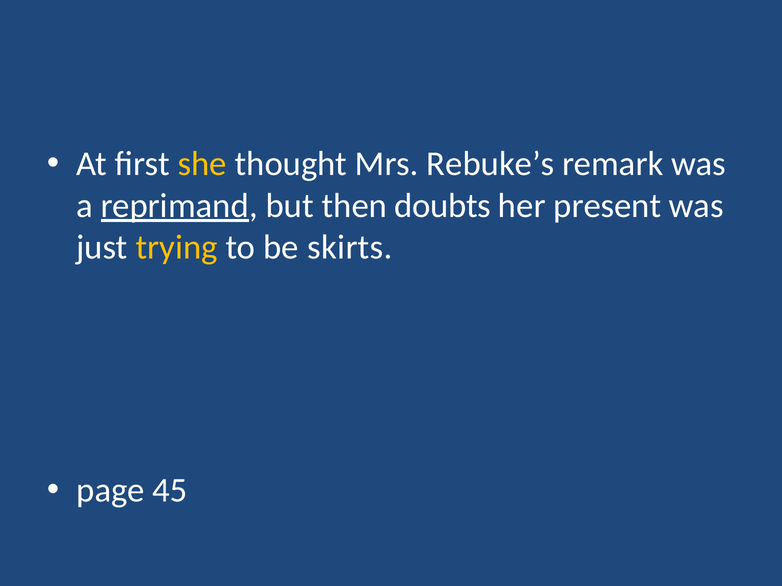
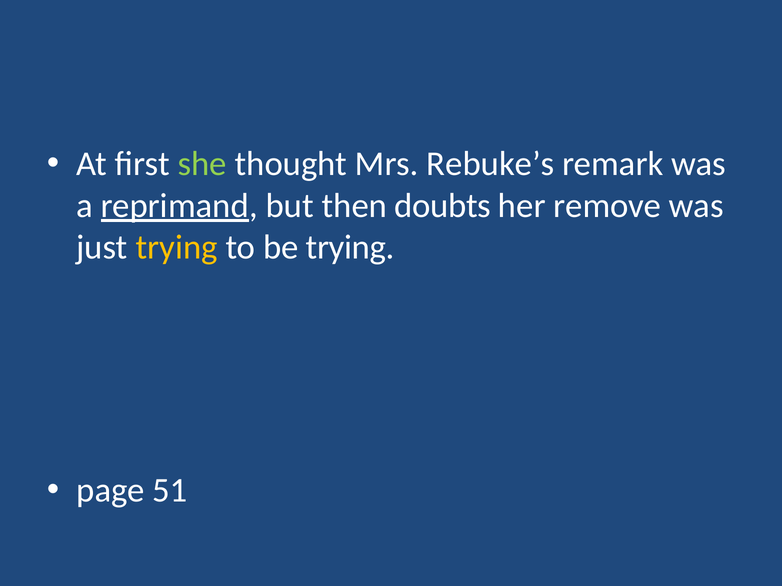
she colour: yellow -> light green (202, 164)
present: present -> remove (607, 206)
be skirts: skirts -> trying (350, 247)
45: 45 -> 51 (170, 491)
